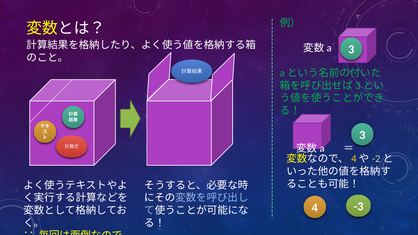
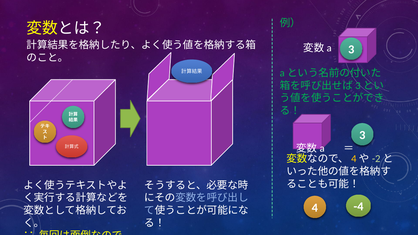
-3: -3 -> -4 (358, 207)
